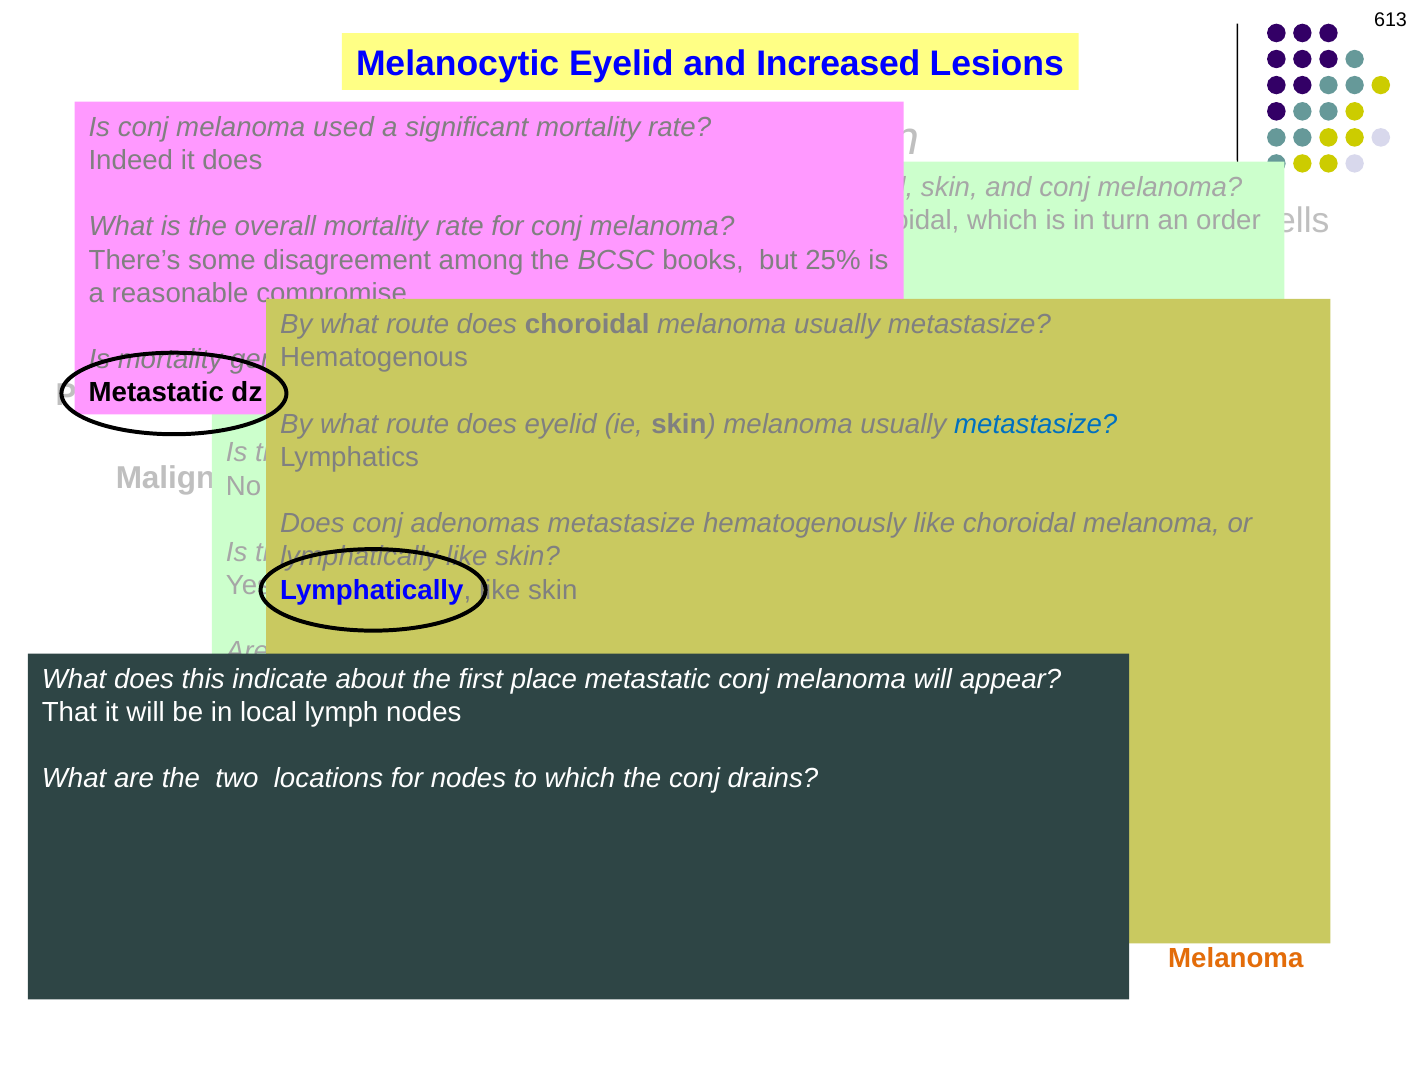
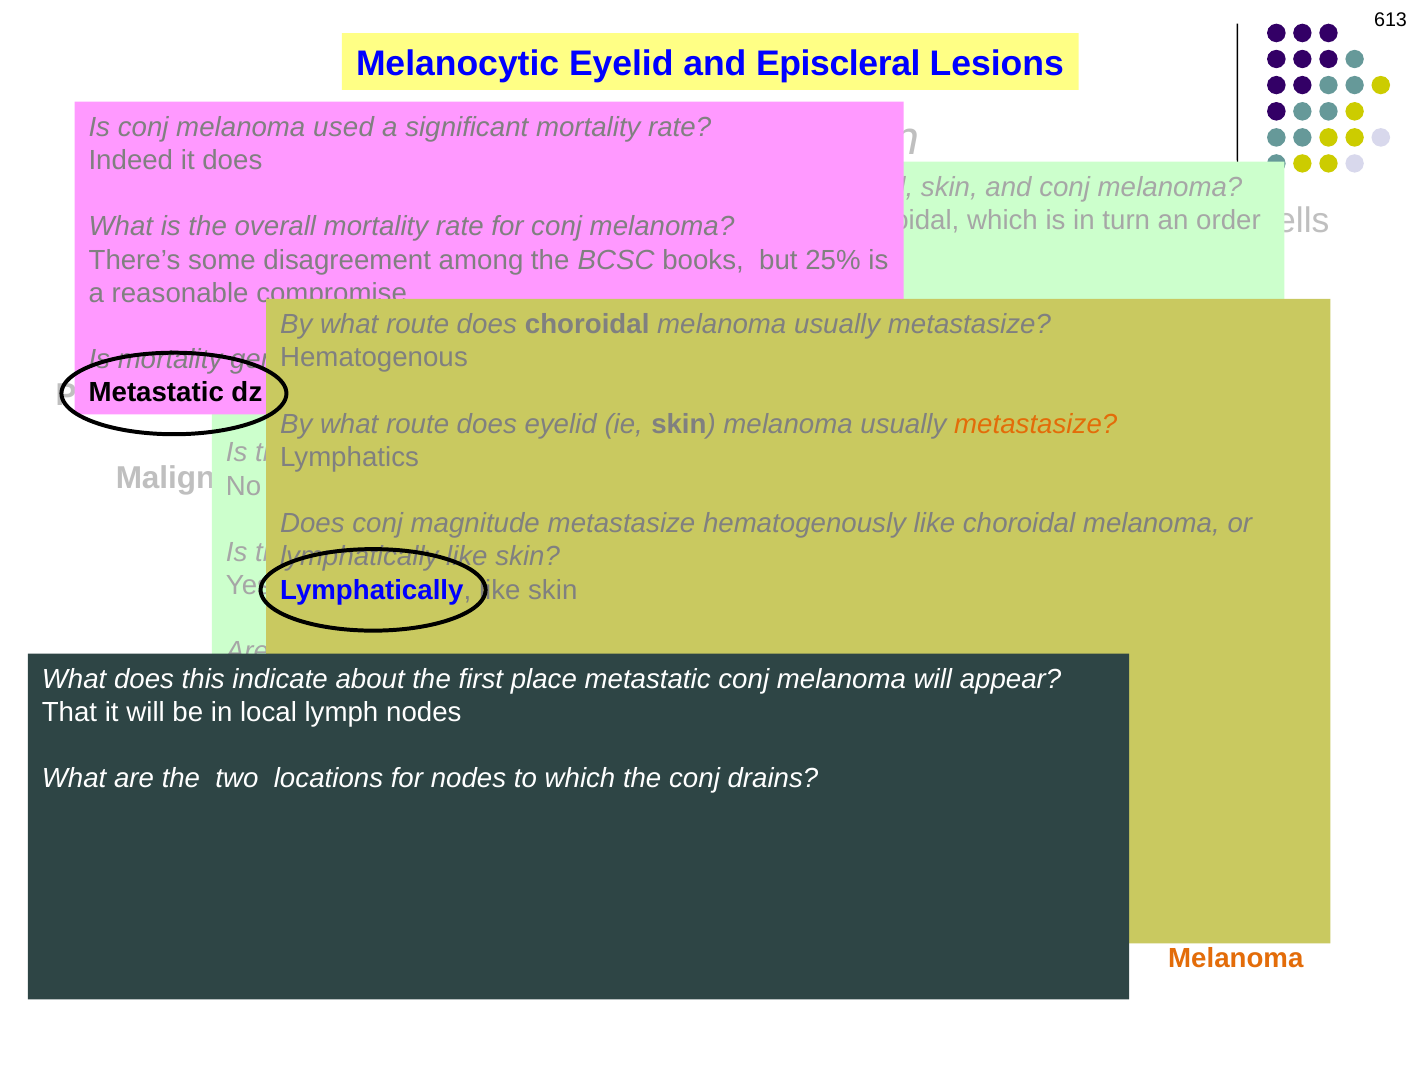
Increased: Increased -> Episcleral (838, 64)
metastasize colour: blue -> orange (1036, 424)
conj adenomas: adenomas -> magnitude (475, 523)
